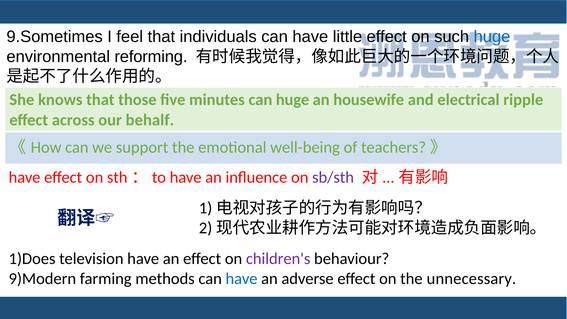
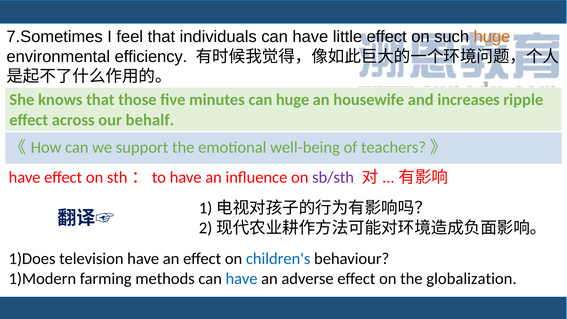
9.Sometimes: 9.Sometimes -> 7.Sometimes (55, 37)
huge colour: blue -> orange (492, 37)
reforming: reforming -> efficiency (151, 57)
electrical: electrical -> increases (469, 100)
children's colour: purple -> blue (278, 259)
9)Modern: 9)Modern -> 1)Modern (42, 279)
unnecessary: unnecessary -> globalization (471, 279)
